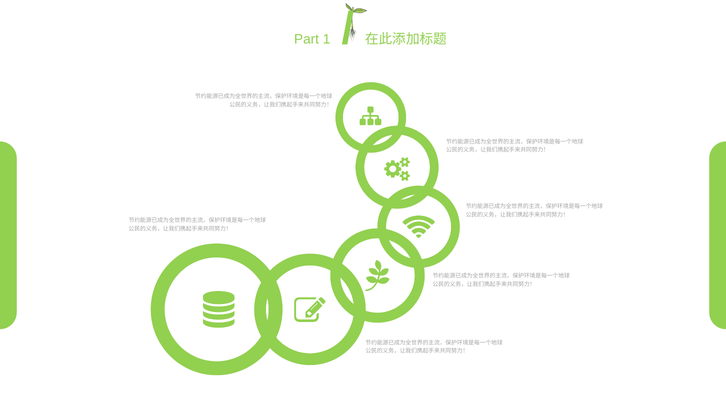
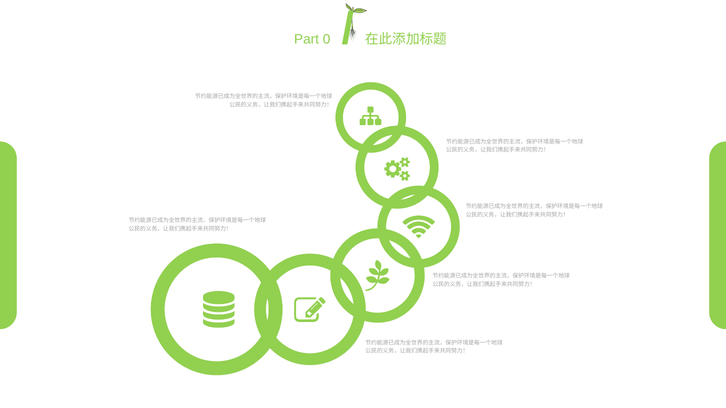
1: 1 -> 0 (327, 39)
